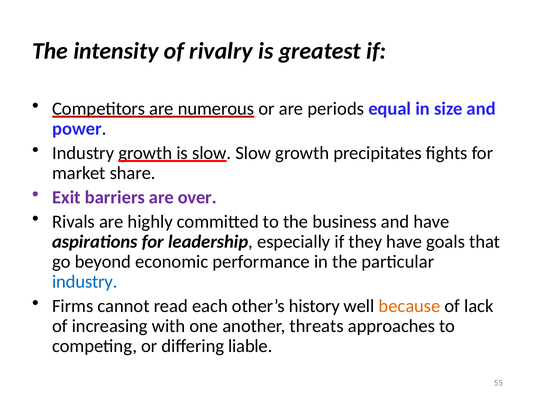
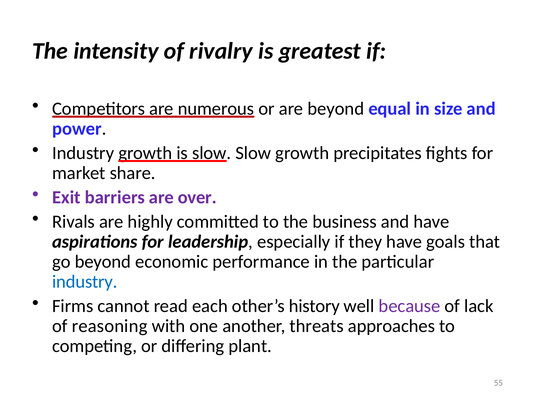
are periods: periods -> beyond (336, 109)
because colour: orange -> purple (410, 306)
increasing: increasing -> reasoning (110, 326)
liable: liable -> plant (250, 346)
